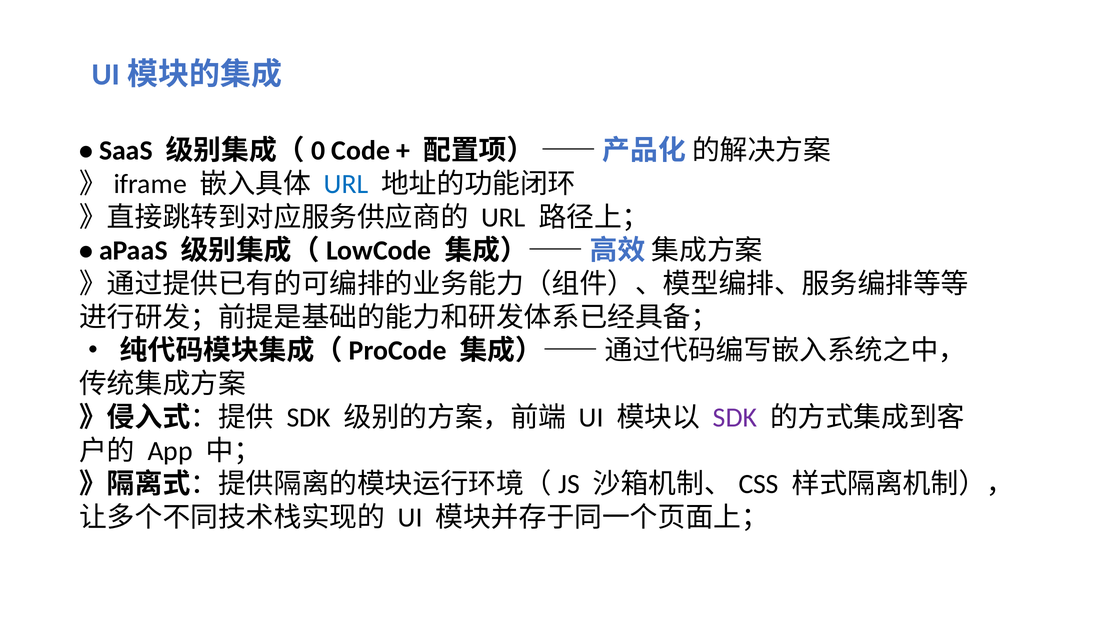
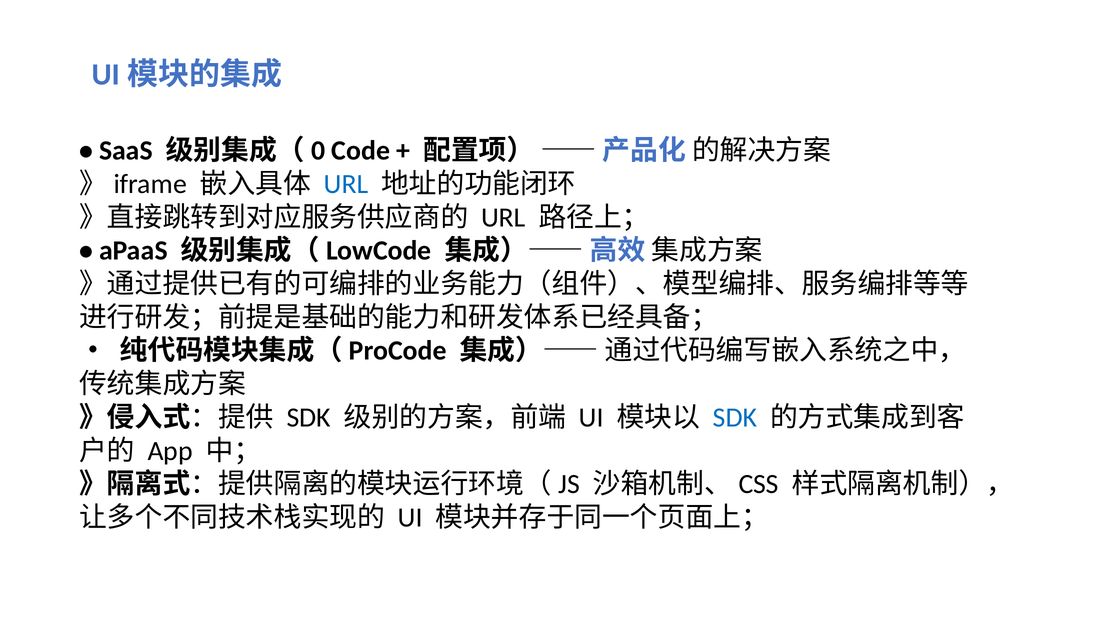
SDK colour: purple -> blue (735, 418)
